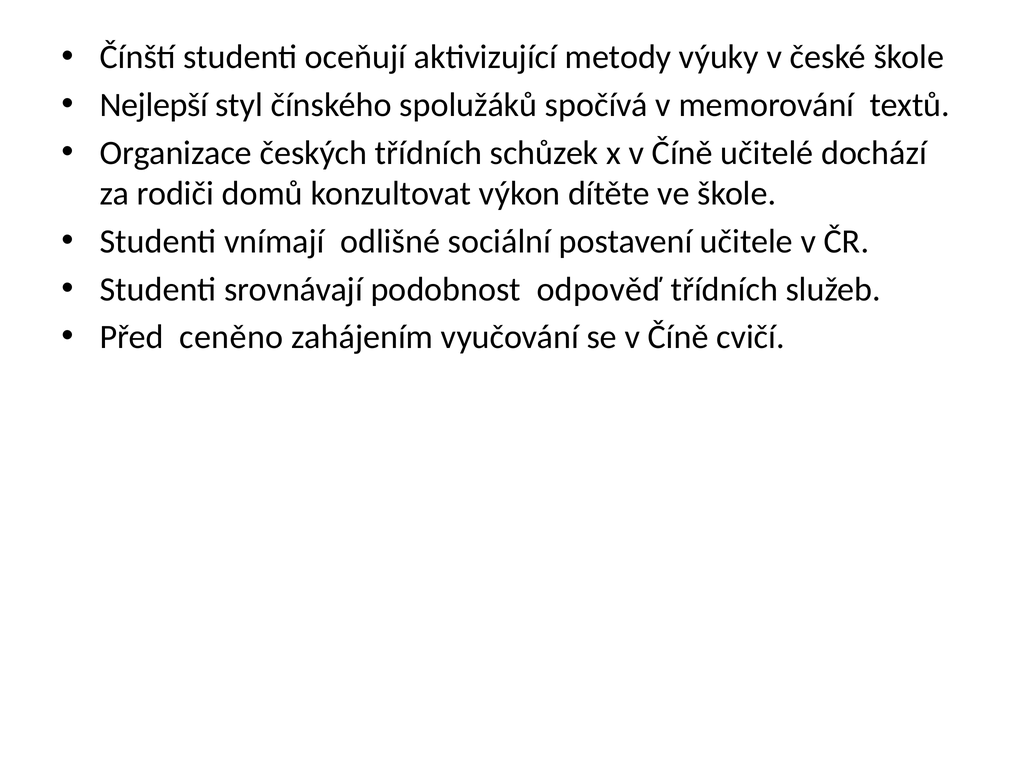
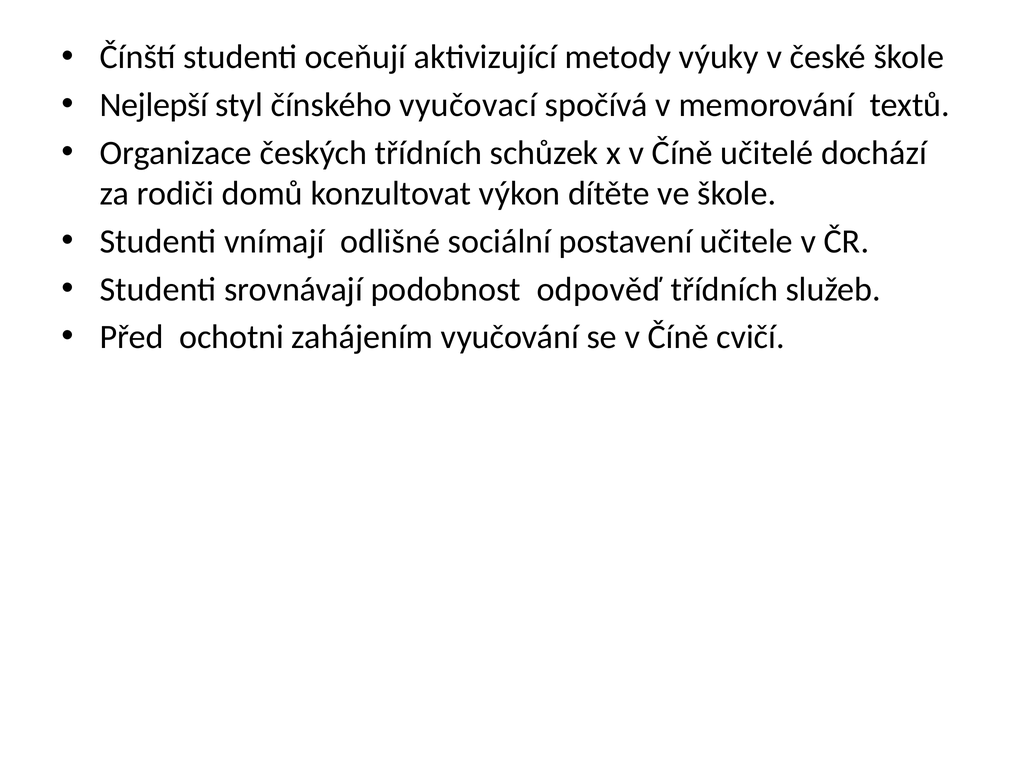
spolužáků: spolužáků -> vyučovací (468, 105)
ceněno: ceněno -> ochotni (232, 337)
